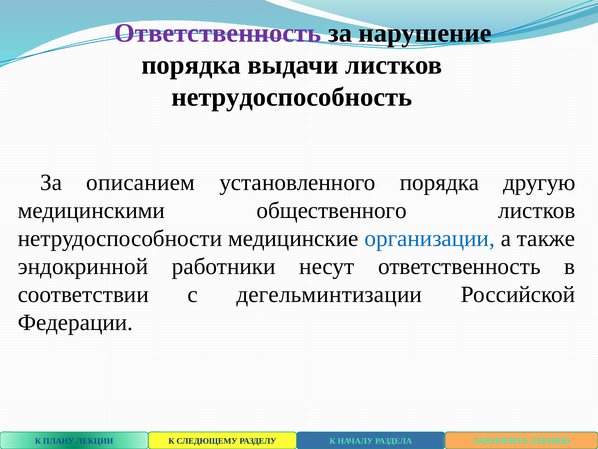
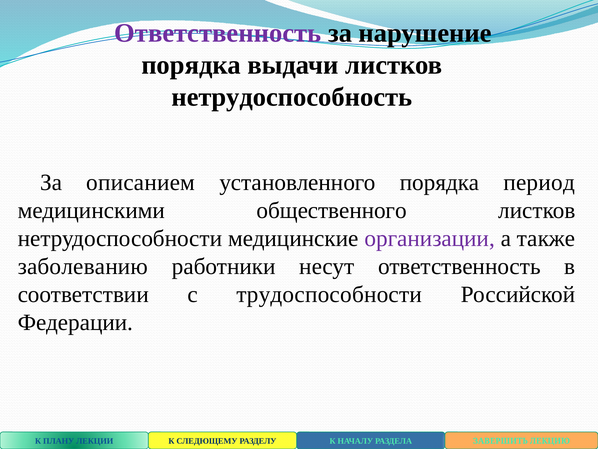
другую: другую -> период (539, 182)
организации colour: blue -> purple (430, 238)
эндокринной: эндокринной -> заболеванию (83, 266)
дегельминтизации: дегельминтизации -> трудоспособности (329, 294)
